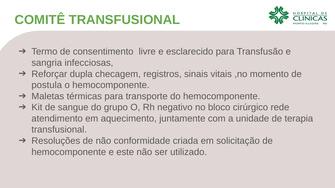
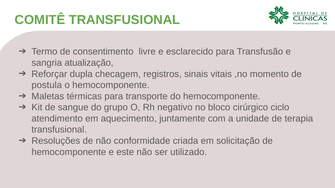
infecciosas: infecciosas -> atualização (89, 63)
rede: rede -> ciclo (280, 108)
